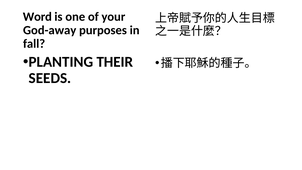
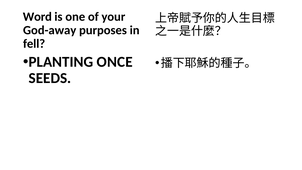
fall: fall -> fell (34, 44)
THEIR: THEIR -> ONCE (115, 62)
